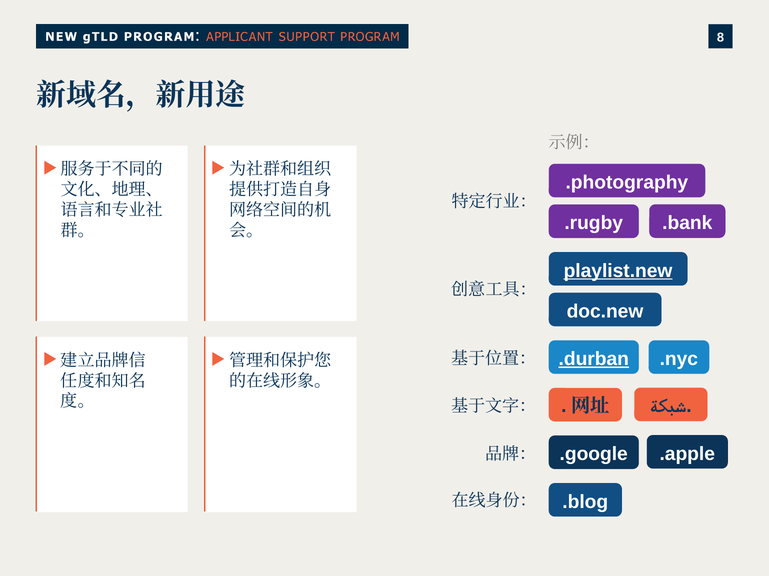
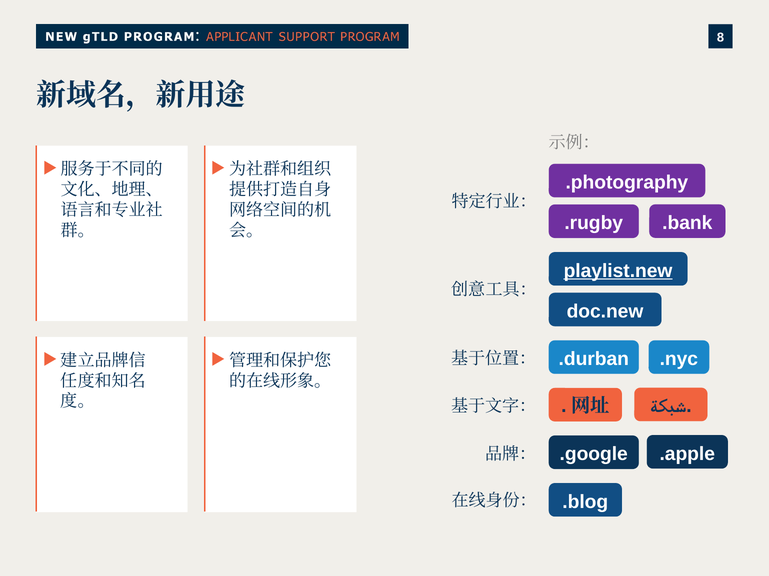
.durban underline: present -> none (594, 359)
